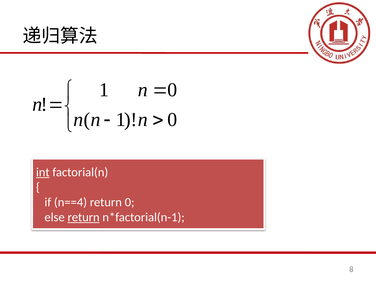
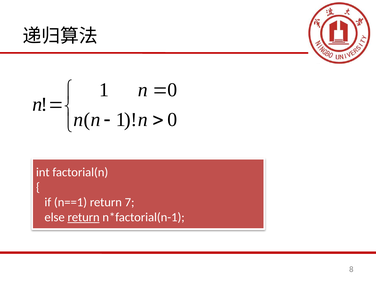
int underline: present -> none (43, 172)
n==4: n==4 -> n==1 (70, 202)
return 0: 0 -> 7 (130, 202)
